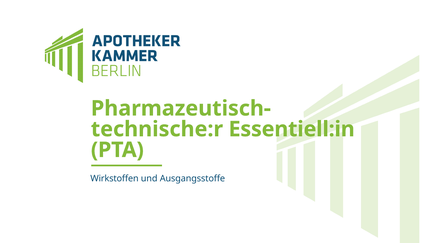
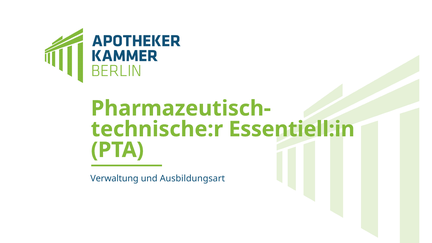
Wirkstoffen: Wirkstoffen -> Verwaltung (114, 178)
Ausgangsstoffe: Ausgangsstoffe -> Ausbildungsart (192, 178)
